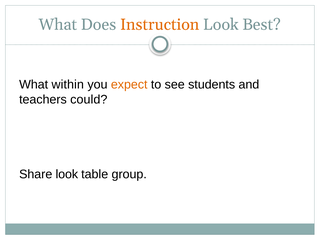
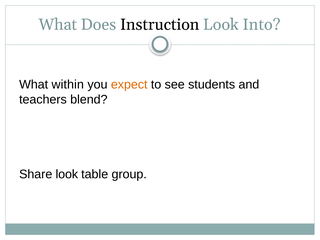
Instruction colour: orange -> black (160, 24)
Best: Best -> Into (262, 24)
could: could -> blend (89, 100)
